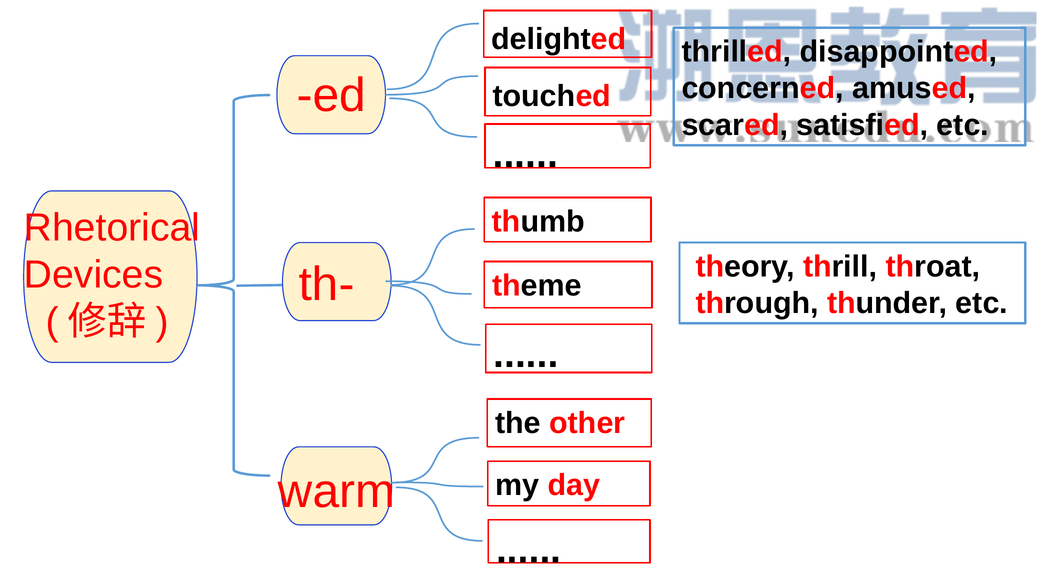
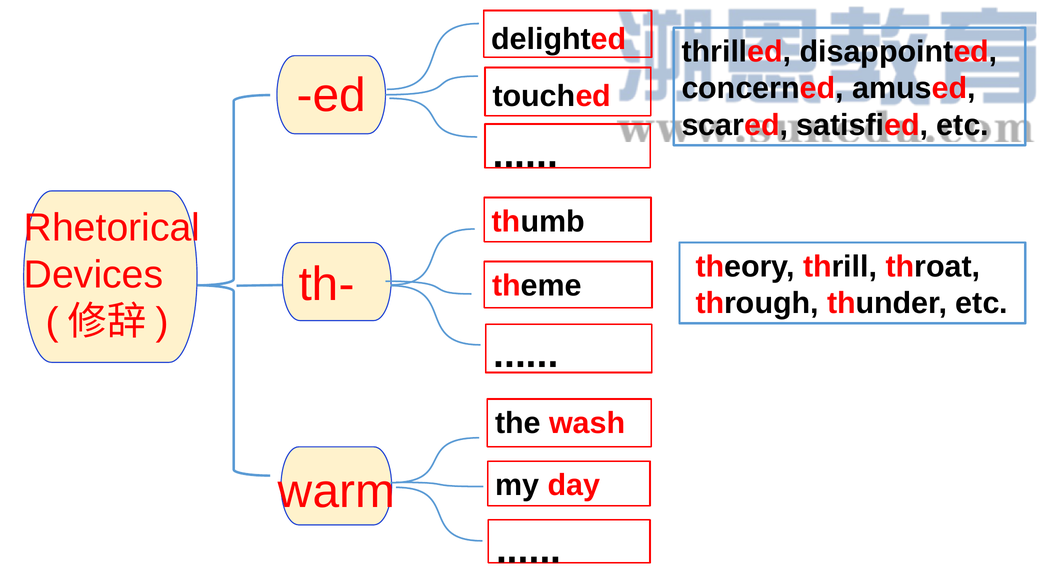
other: other -> wash (587, 423)
